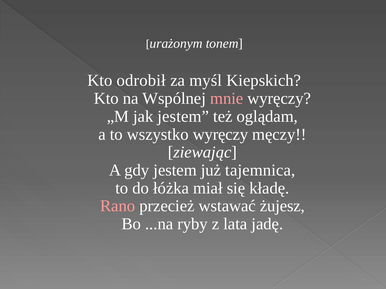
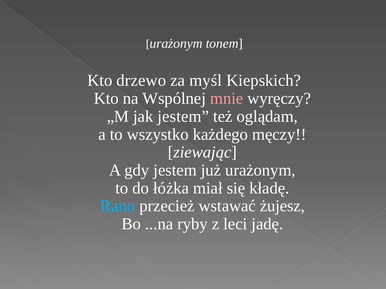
odrobił: odrobił -> drzewo (141, 81)
wszystko wyręczy: wyręczy -> każdego (220, 135)
już tajemnica: tajemnica -> urażonym (260, 170)
Rano colour: pink -> light blue (118, 206)
lata: lata -> leci (235, 224)
